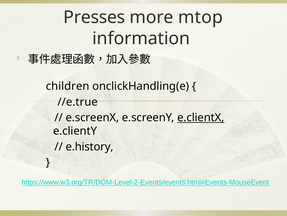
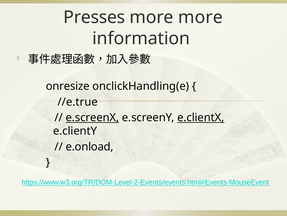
more mtop: mtop -> more (201, 17)
children: children -> onresize (68, 86)
e.screenX underline: none -> present (92, 117)
e.history: e.history -> e.onload (90, 146)
